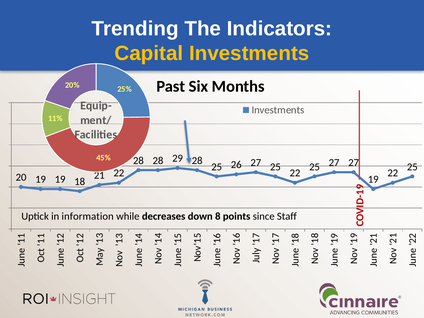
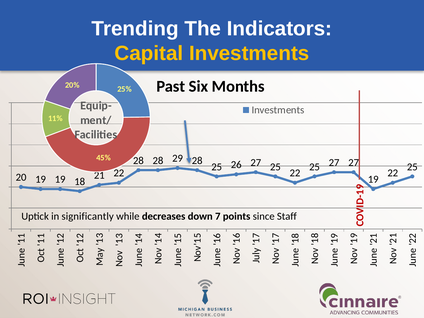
information: information -> significantly (88, 216)
down 8: 8 -> 7 (218, 216)
